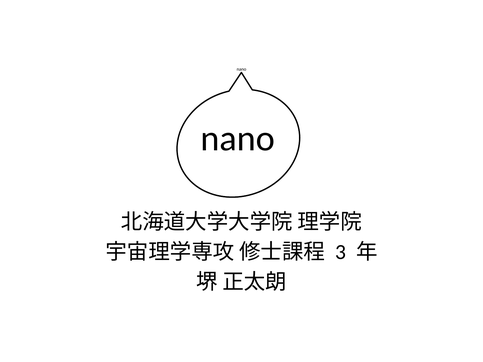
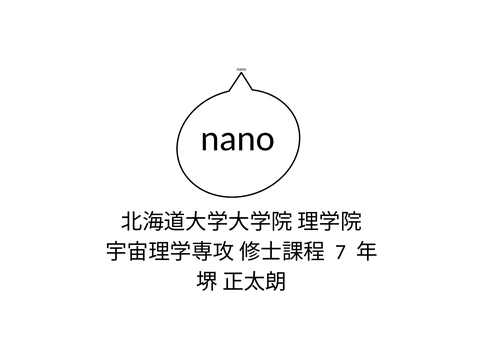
3: 3 -> 7 (341, 252)
